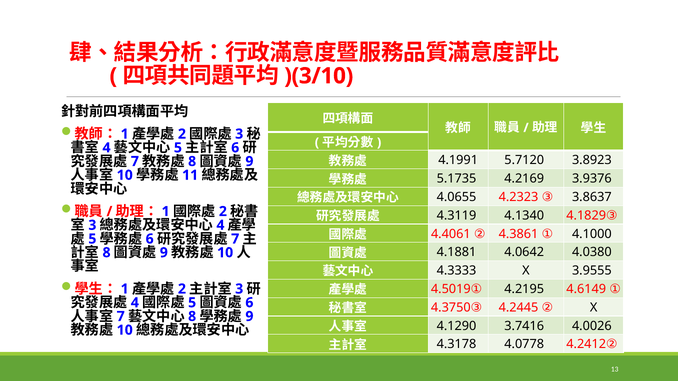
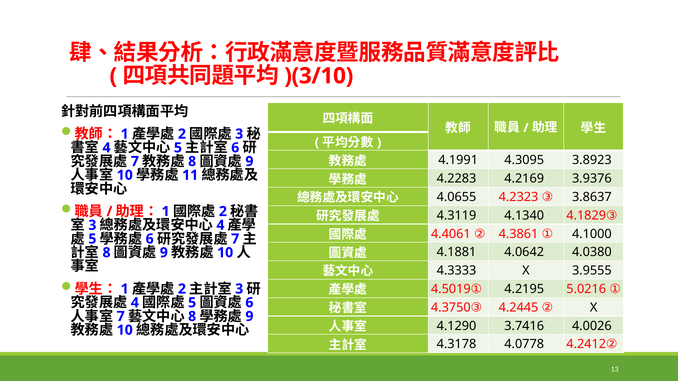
5.7120: 5.7120 -> 4.3095 (524, 160)
5.1735: 5.1735 -> 4.2283 (457, 179)
4.6149: 4.6149 -> 5.0216 (586, 289)
